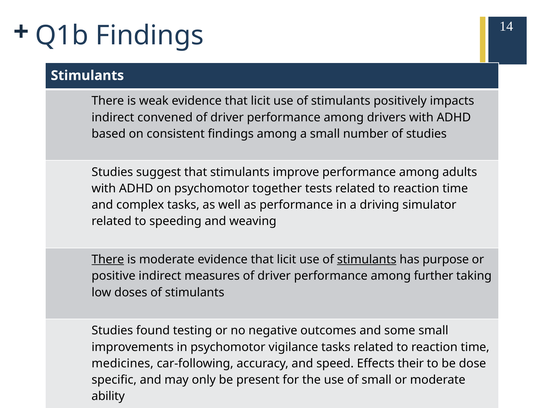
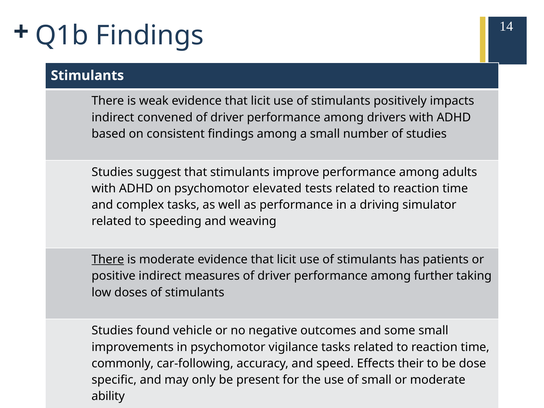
together: together -> elevated (277, 188)
stimulants underline: present -> none (367, 260)
purpose: purpose -> patients (446, 260)
testing: testing -> vehicle (193, 331)
medicines: medicines -> commonly (123, 363)
